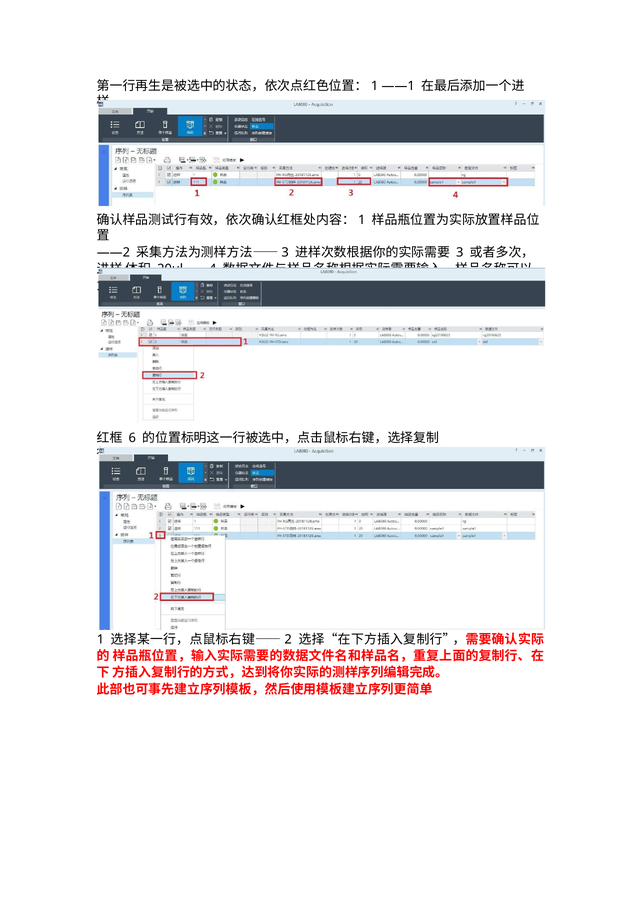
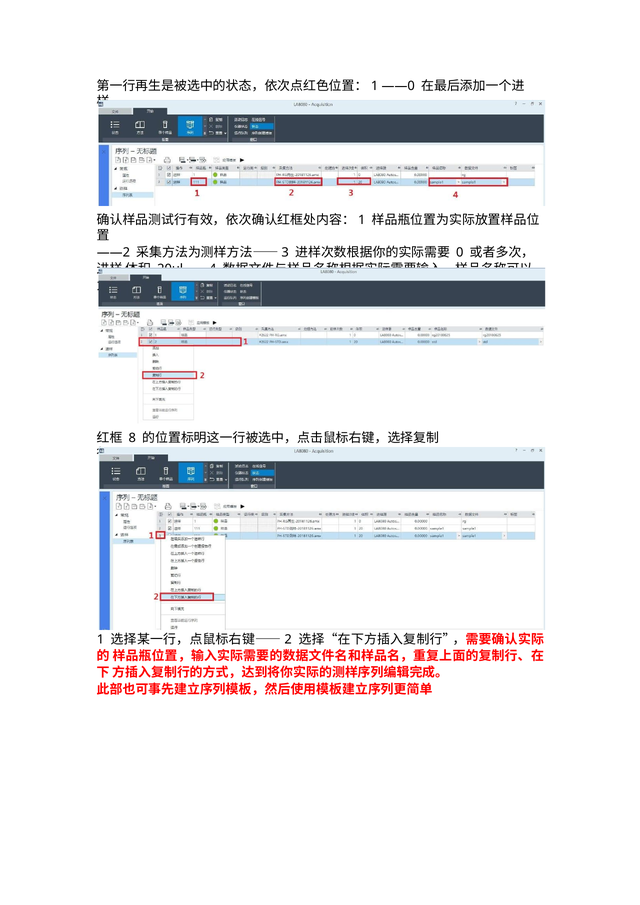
——1: ——1 -> ——0 (398, 86)
3: 3 -> 0 (460, 253)
6: 6 -> 8 (132, 438)
